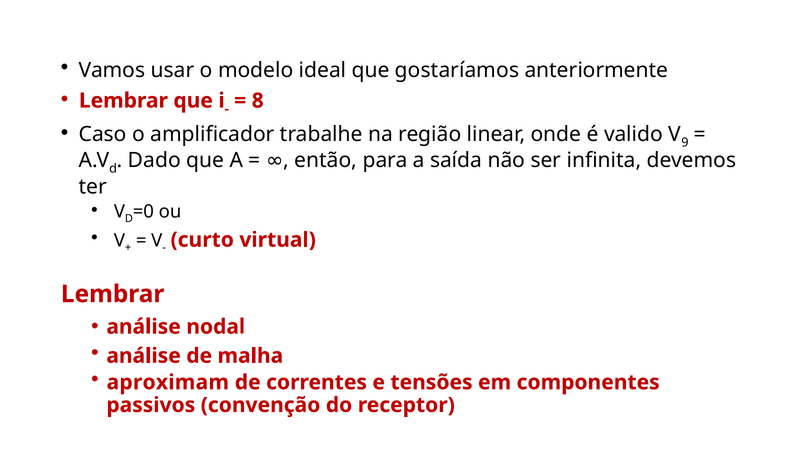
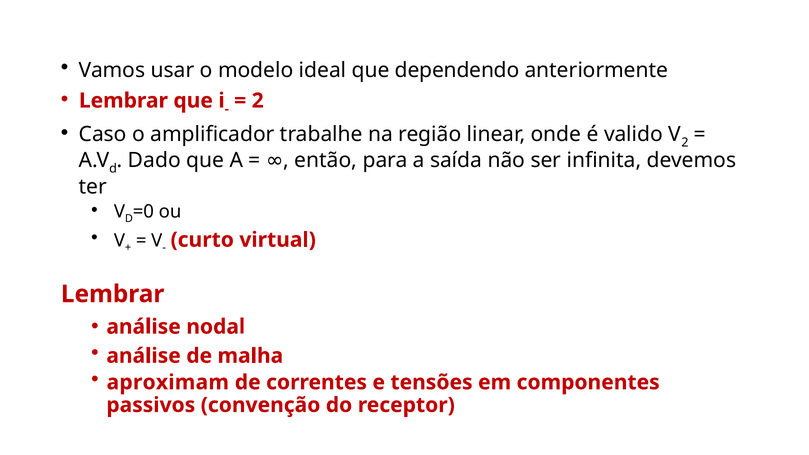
gostaríamos: gostaríamos -> dependendo (457, 70)
8: 8 -> 2 (258, 101)
9: 9 -> 2 (685, 143)
